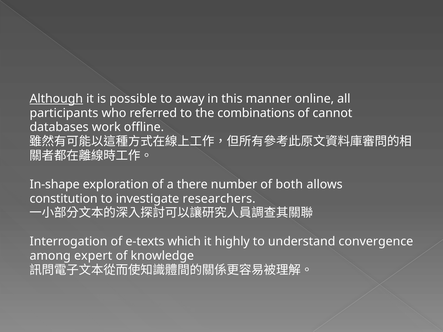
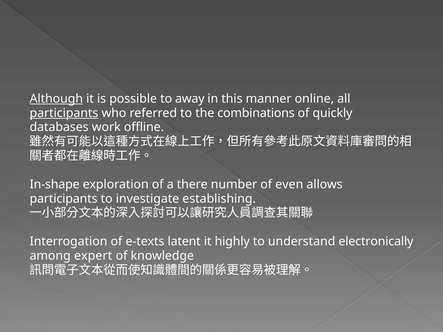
participants underline: none -> present (64, 113)
cannot: cannot -> quickly (332, 113)
both: both -> even (289, 184)
constitution: constitution -> participants (64, 199)
researchers: researchers -> establishing (219, 199)
which: which -> latent (184, 242)
convergence: convergence -> electronically (376, 242)
